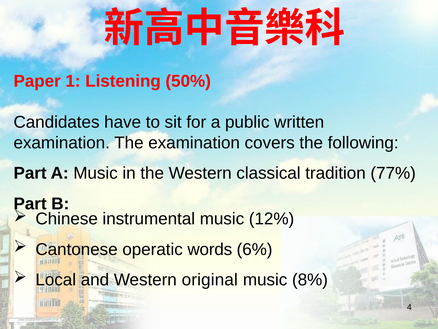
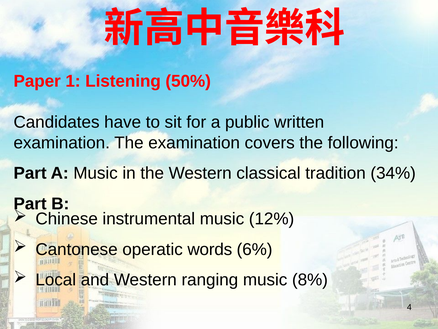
77%: 77% -> 34% (393, 173)
original: original -> ranging (210, 279)
